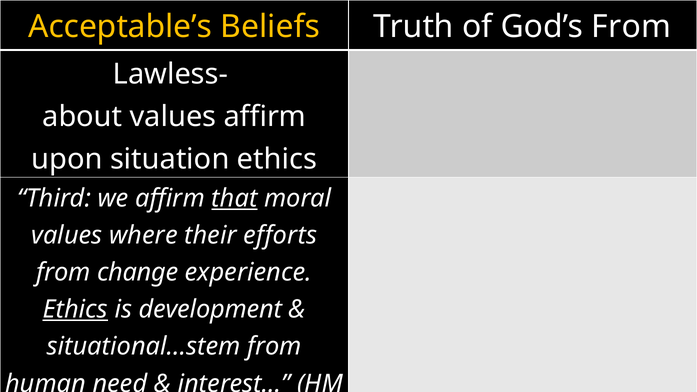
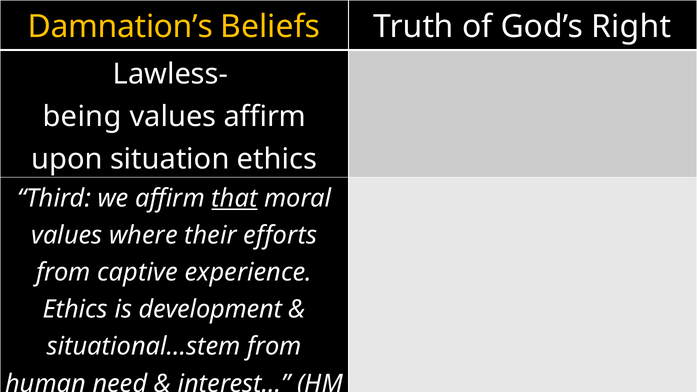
Acceptable’s: Acceptable’s -> Damnation’s (120, 27)
God’s From: From -> Right (631, 27)
about: about -> being (82, 117)
change: change -> captive (138, 272)
Ethics underline: present -> none (75, 310)
